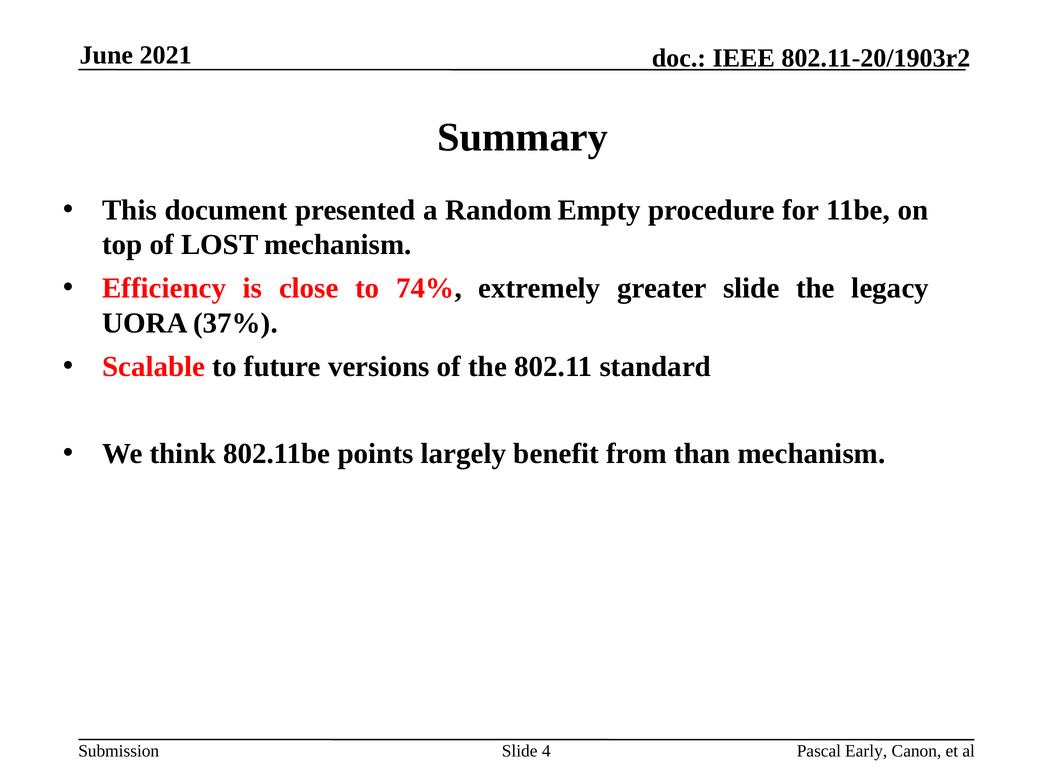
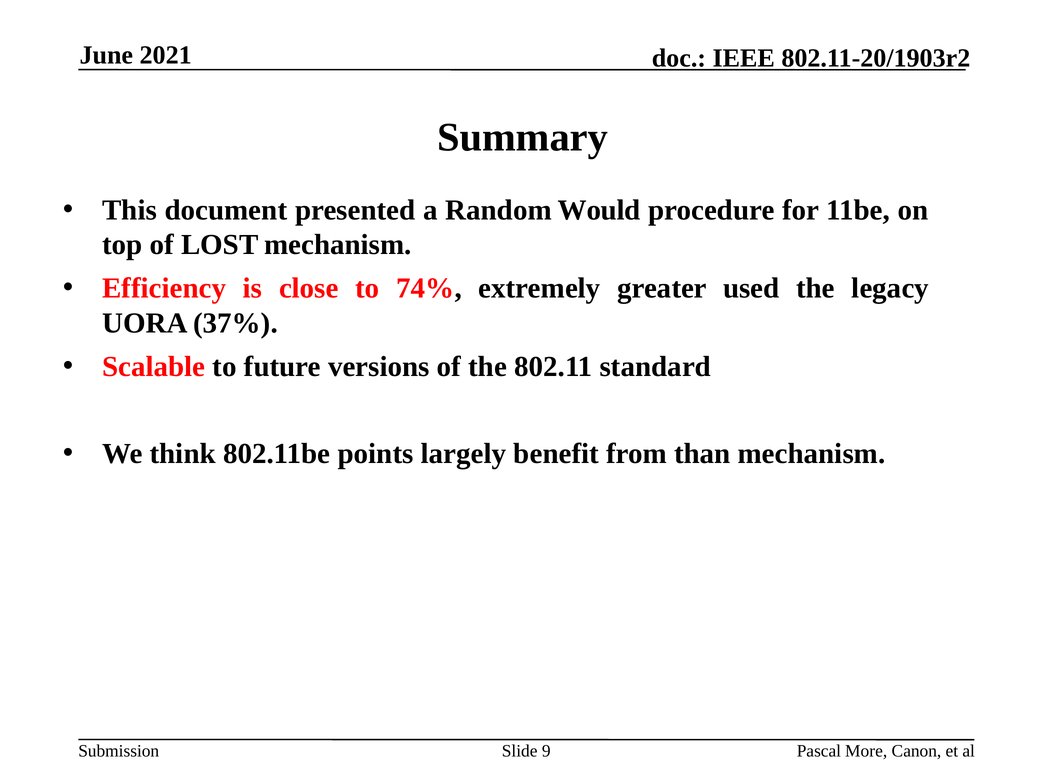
Empty: Empty -> Would (599, 210)
greater slide: slide -> used (751, 288)
4: 4 -> 9 (546, 751)
Early: Early -> More (866, 751)
